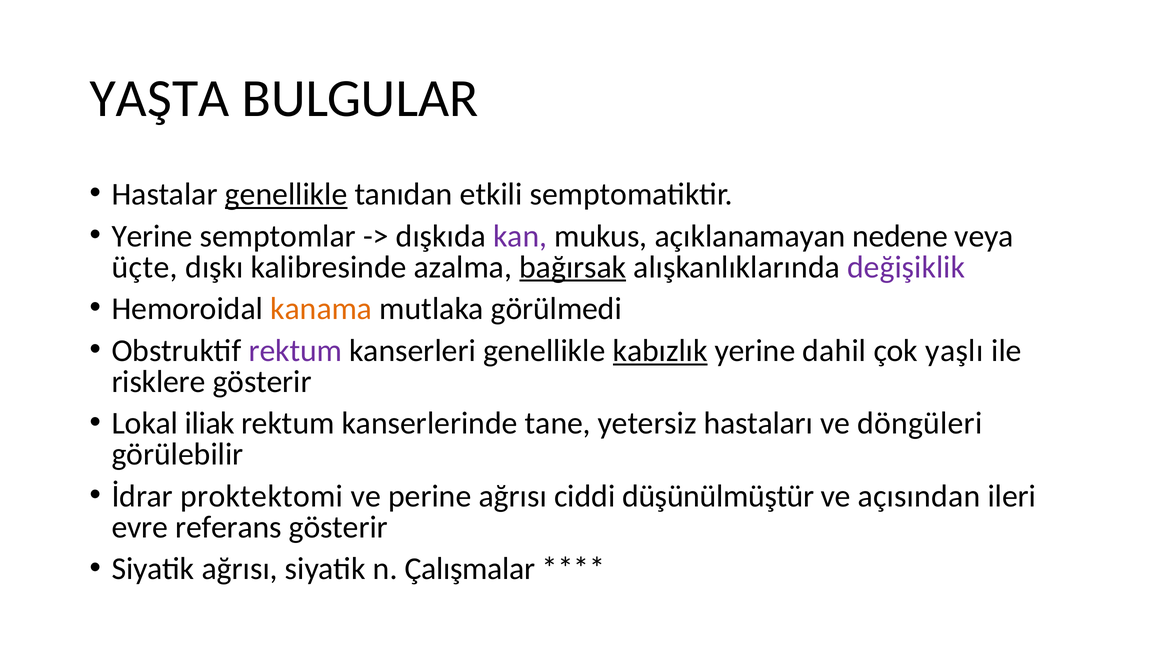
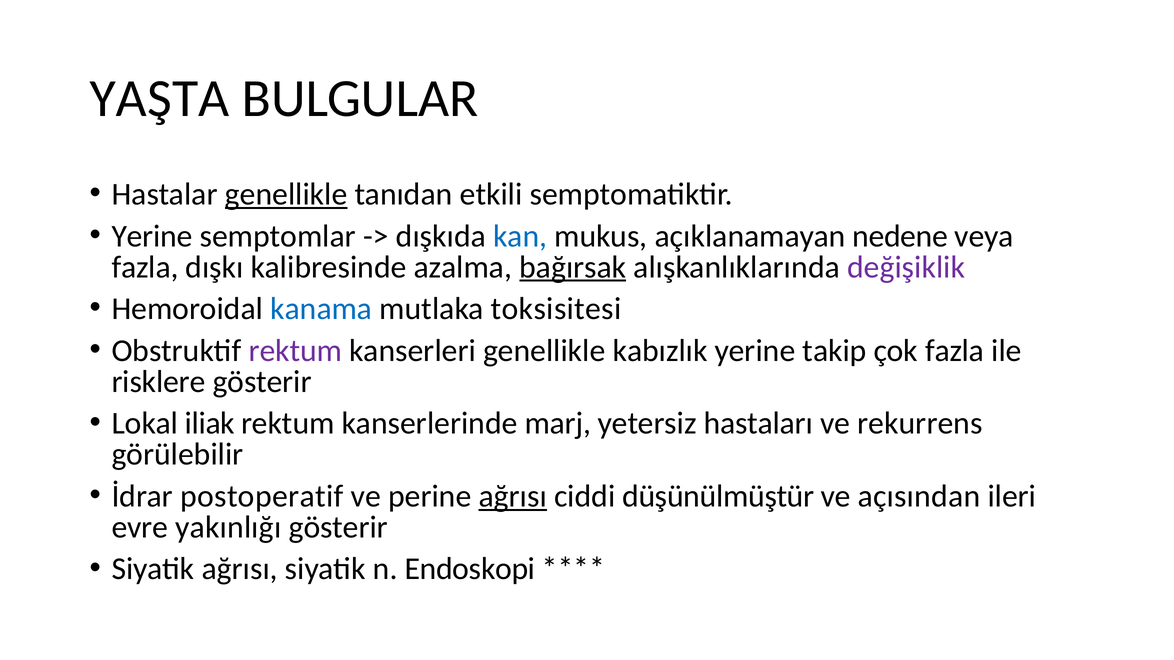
kan colour: purple -> blue (520, 236)
üçte: üçte -> fazla (145, 267)
kanama colour: orange -> blue (321, 309)
görülmedi: görülmedi -> toksisitesi (556, 309)
kabızlık underline: present -> none (660, 351)
dahil: dahil -> takip (834, 351)
çok yaşlı: yaşlı -> fazla (955, 351)
tane: tane -> marj (558, 424)
döngüleri: döngüleri -> rekurrens (920, 424)
proktektomi: proktektomi -> postoperatif (262, 496)
ağrısı underline: none -> present (513, 496)
referans: referans -> yakınlığı (228, 527)
Çalışmalar: Çalışmalar -> Endoskopi (470, 569)
